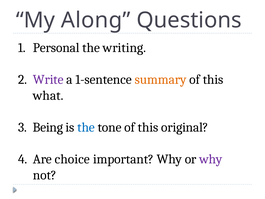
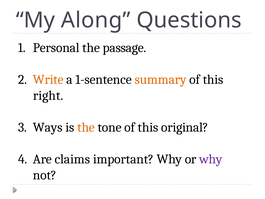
writing: writing -> passage (125, 48)
Write colour: purple -> orange (48, 80)
what: what -> right (48, 95)
Being: Being -> Ways (48, 127)
the colour: blue -> orange (86, 127)
choice: choice -> claims (72, 159)
